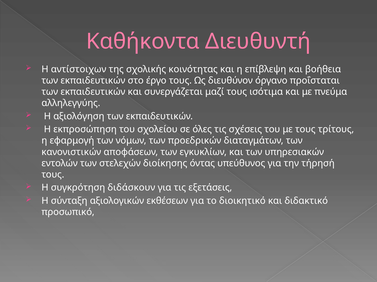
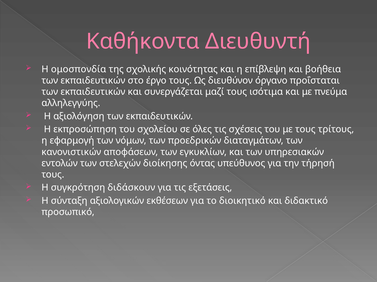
αντίστοιχων: αντίστοιχων -> ομοσπονδία (79, 69)
